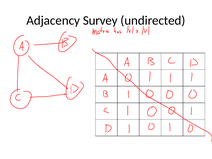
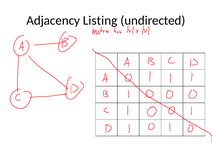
Survey: Survey -> Listing (100, 21)
